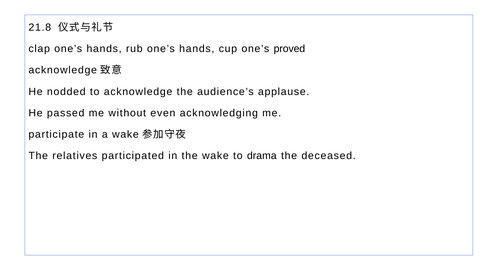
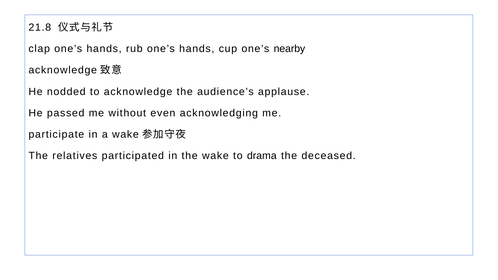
proved: proved -> nearby (289, 49)
